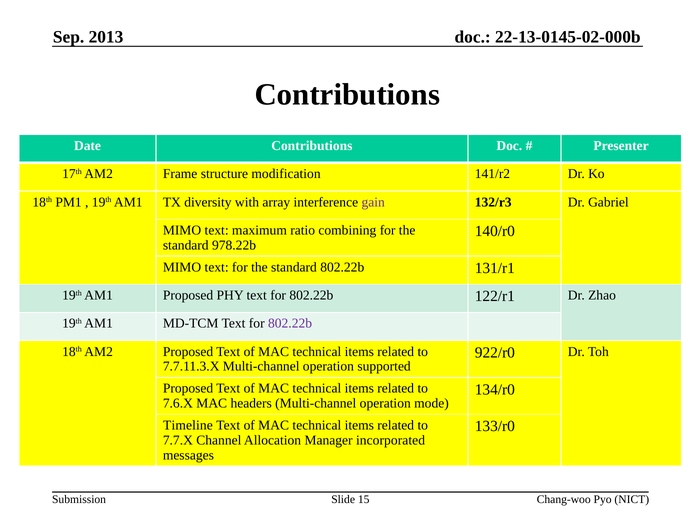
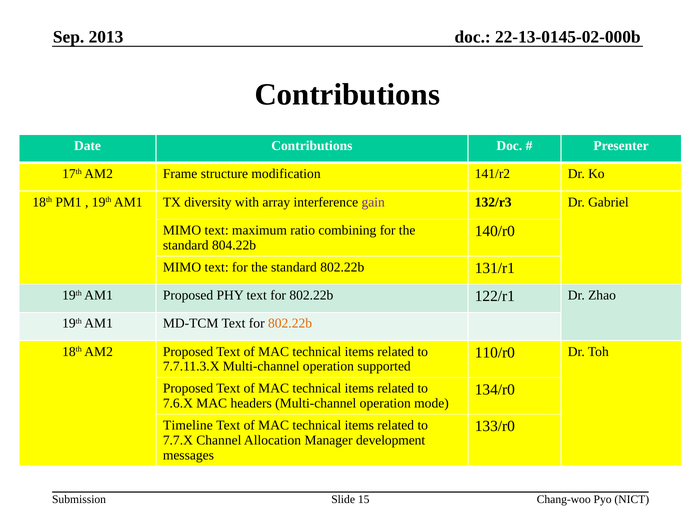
978.22b: 978.22b -> 804.22b (234, 245)
802.22b colour: purple -> orange (290, 324)
922/r0: 922/r0 -> 110/r0 (495, 353)
incorporated: incorporated -> development (391, 440)
